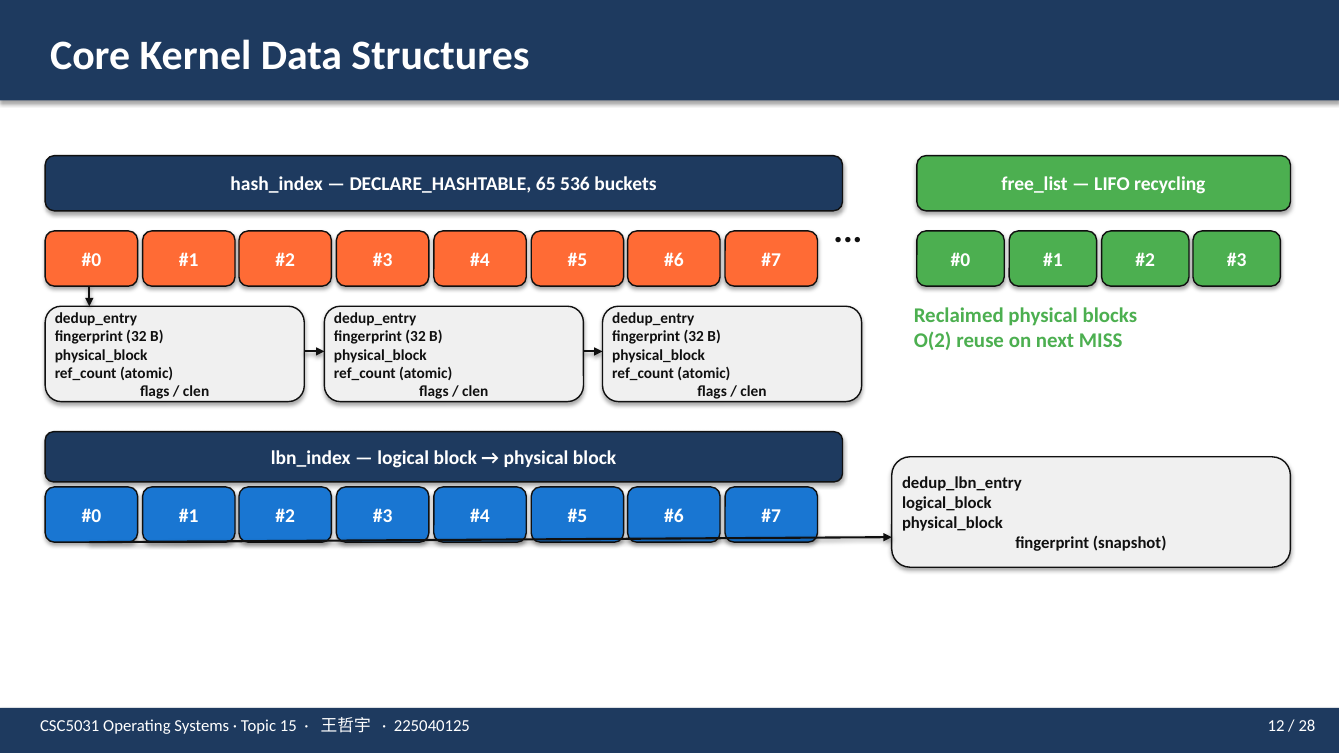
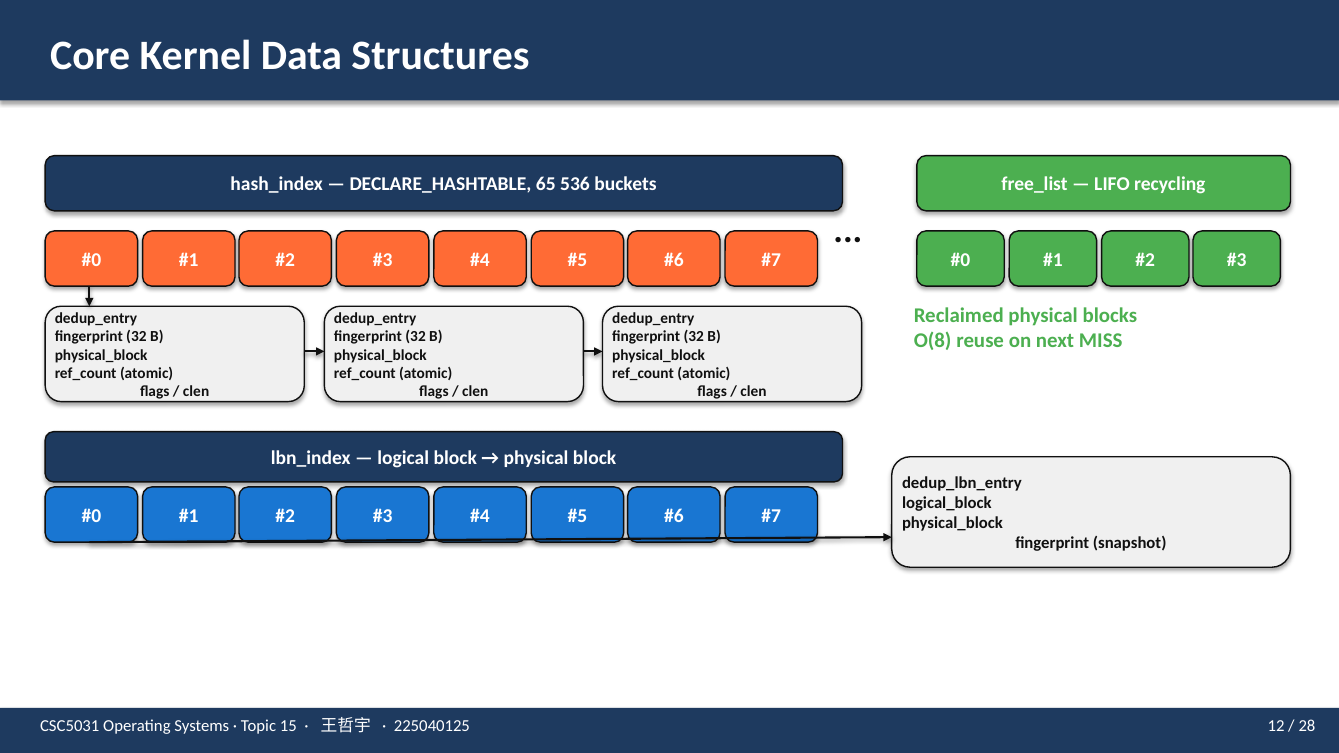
O(2: O(2 -> O(8 (933, 340)
